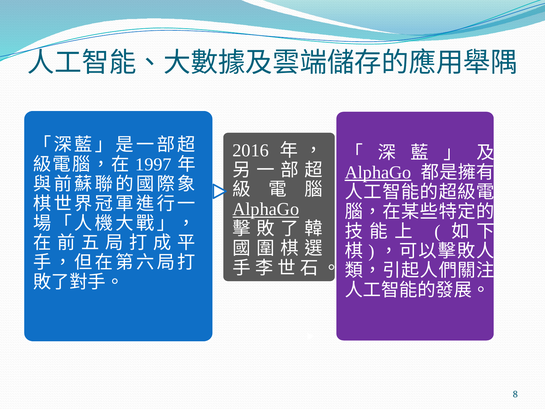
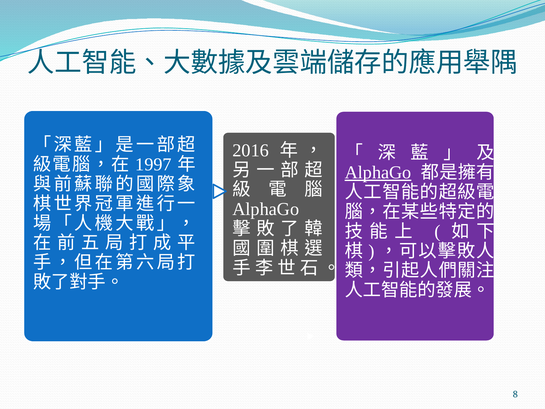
AlphaGo underline: present -> none (266, 209)
